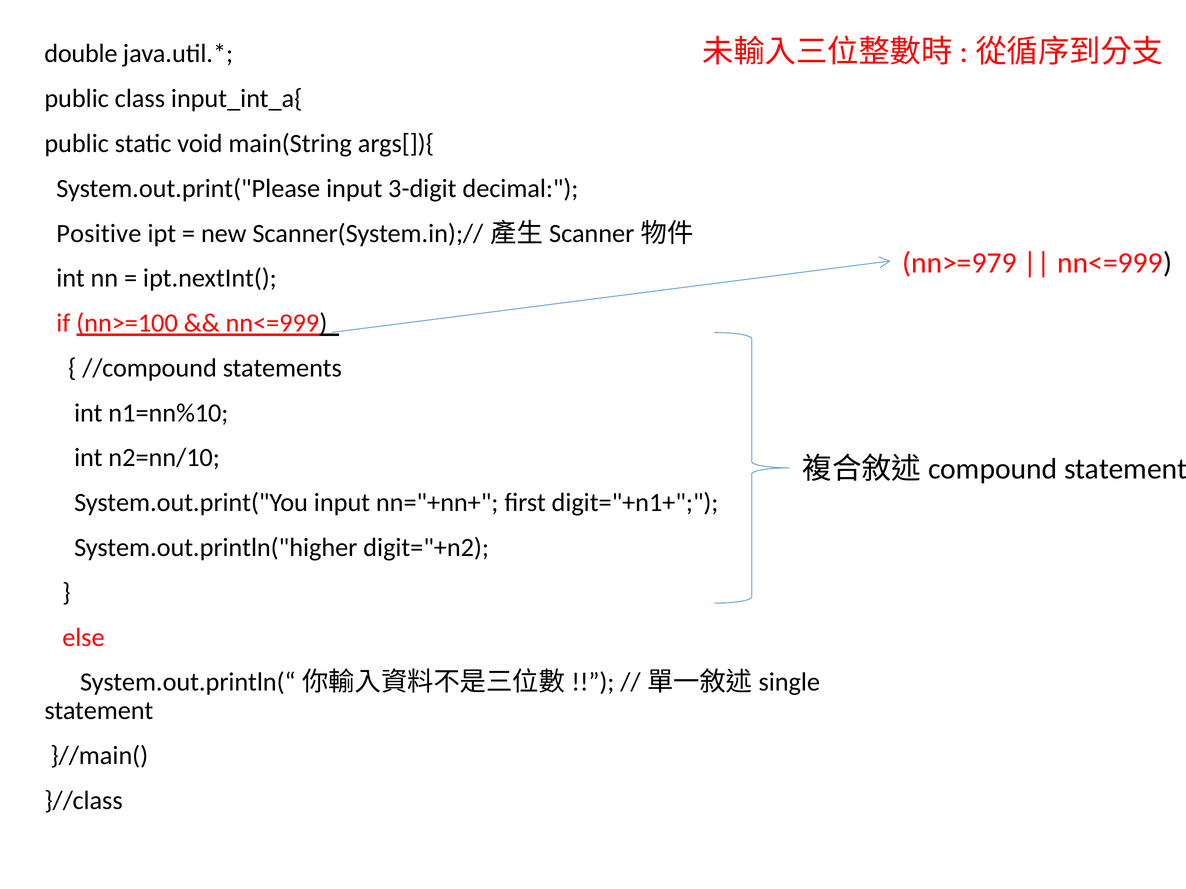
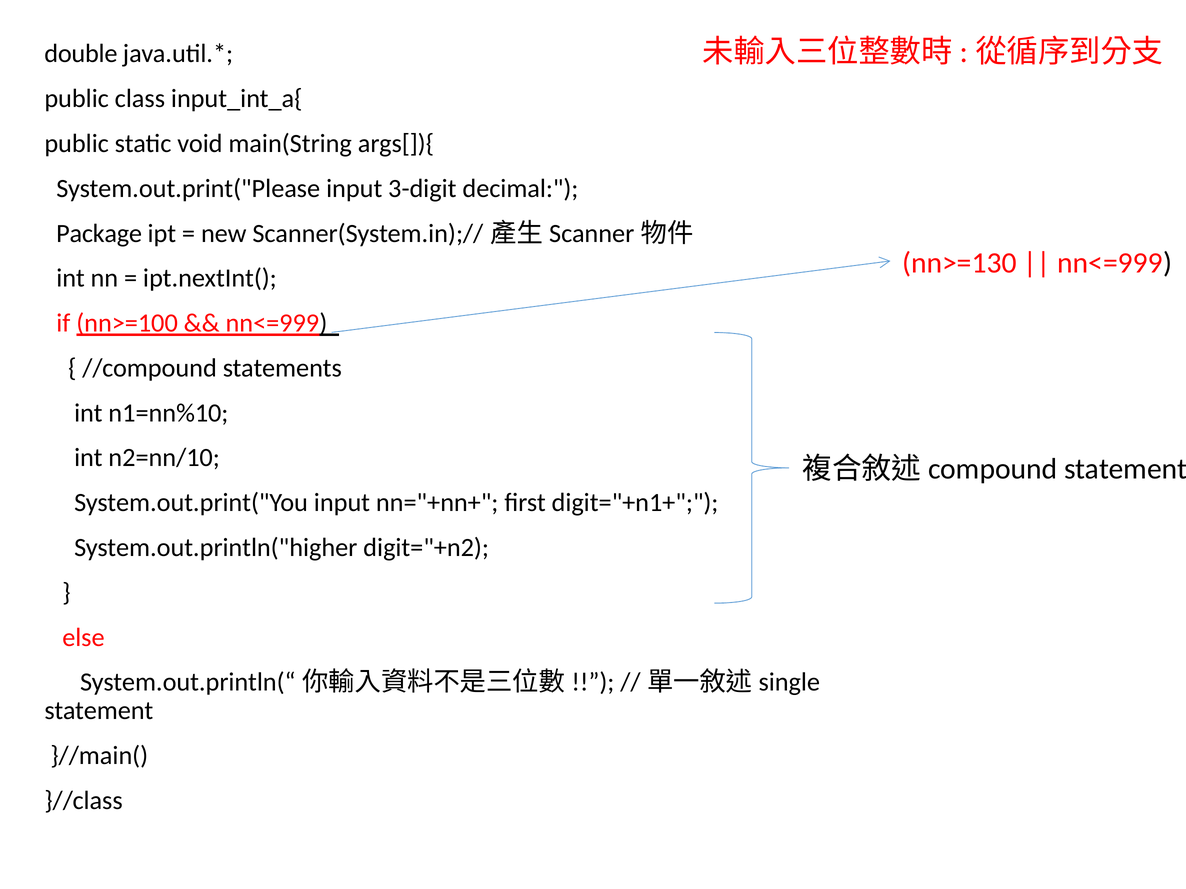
Positive: Positive -> Package (99, 233)
nn>=979: nn>=979 -> nn>=130 (959, 263)
